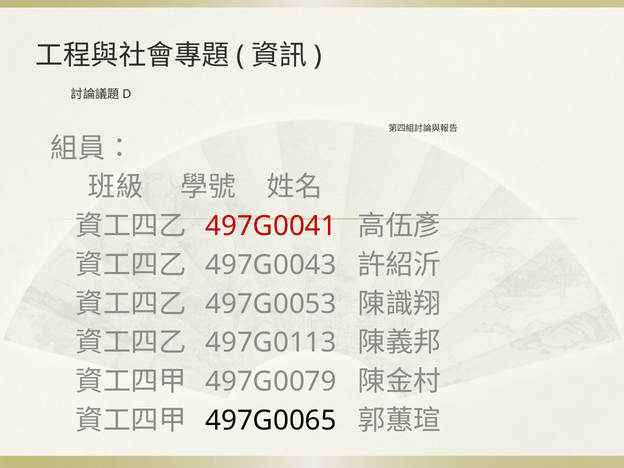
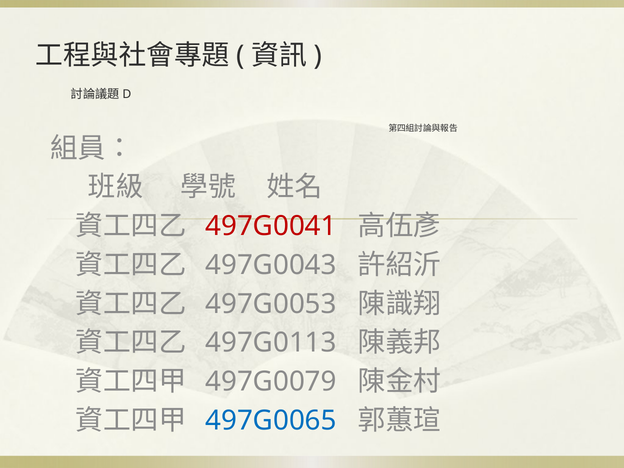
497G0065 colour: black -> blue (271, 420)
